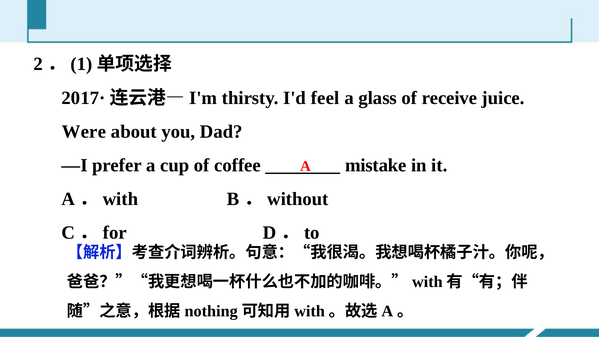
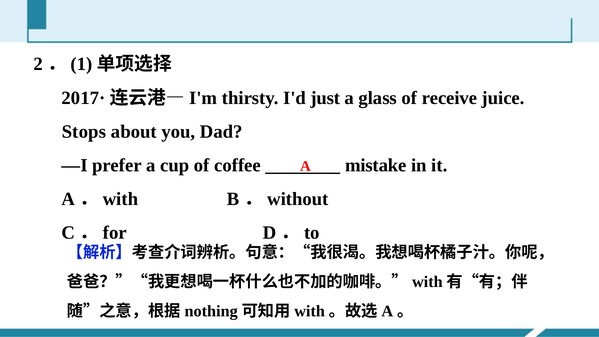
feel: feel -> just (325, 98)
Were: Were -> Stops (84, 132)
